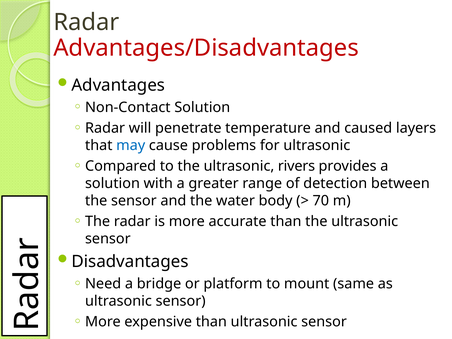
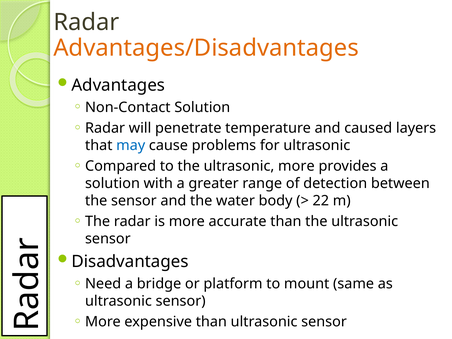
Advantages/Disadvantages colour: red -> orange (206, 48)
ultrasonic rivers: rivers -> more (296, 166)
70: 70 -> 22 (321, 201)
